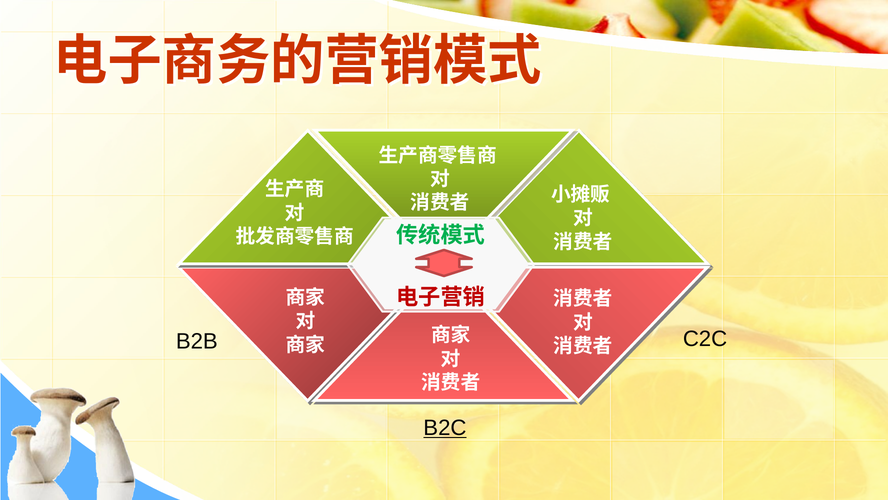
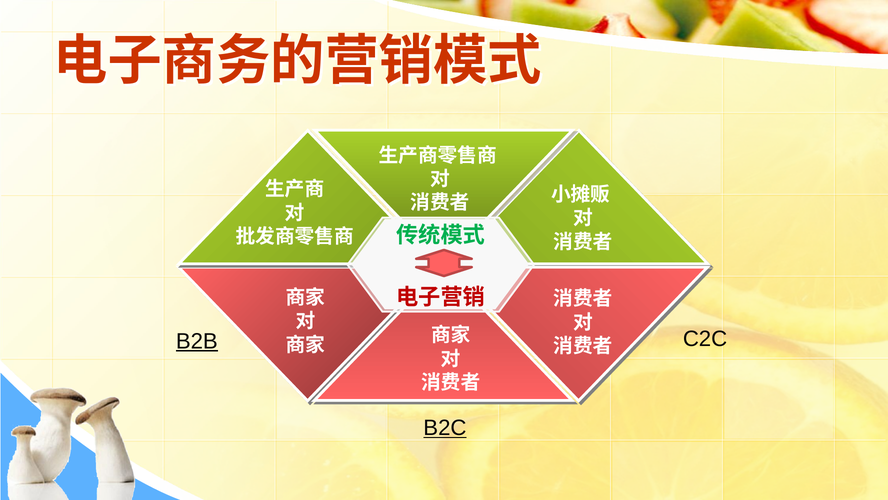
B2B underline: none -> present (197, 341)
